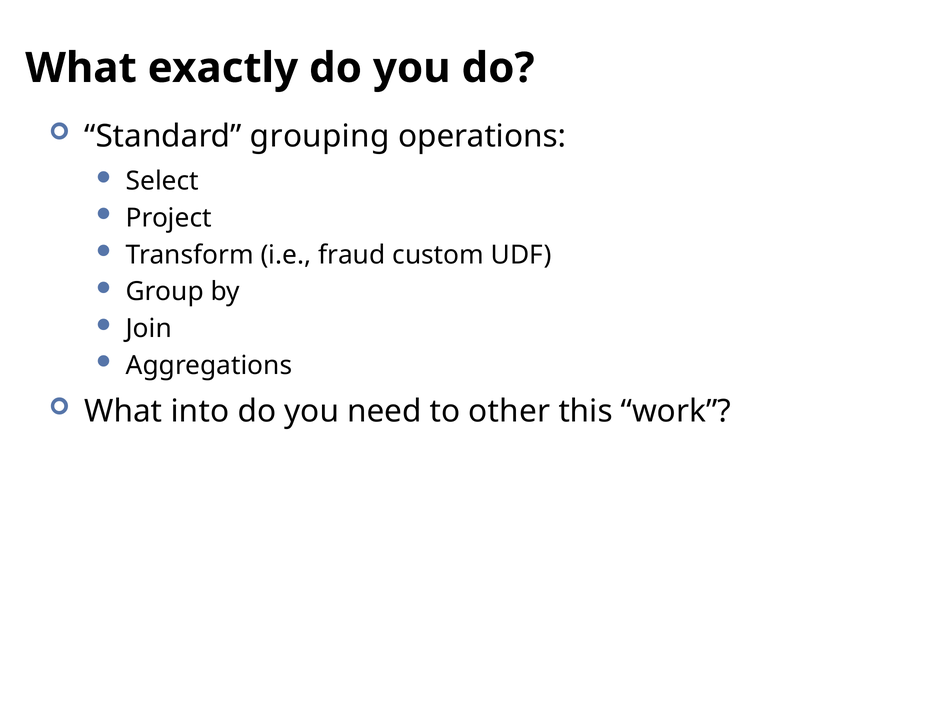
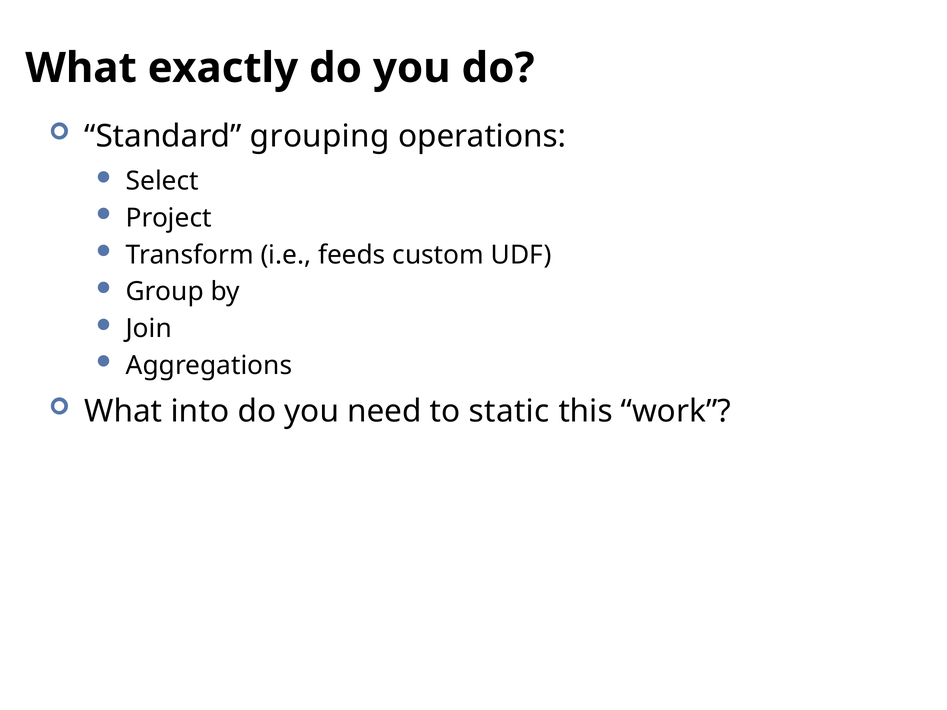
fraud: fraud -> feeds (352, 255)
other: other -> static (509, 411)
